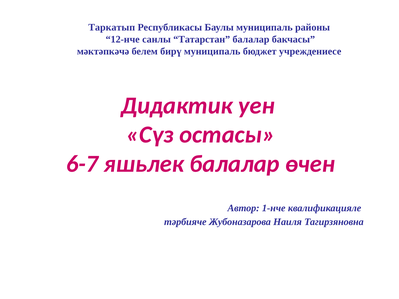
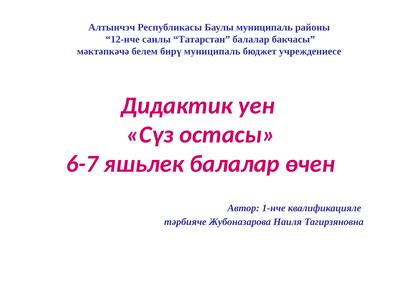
Таркатып: Таркатып -> Алтынчэч (112, 27)
